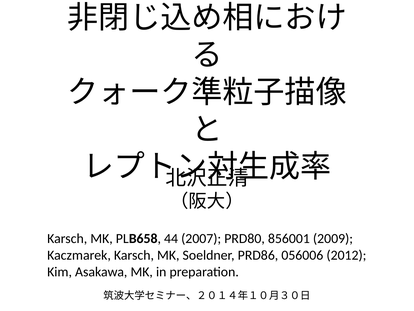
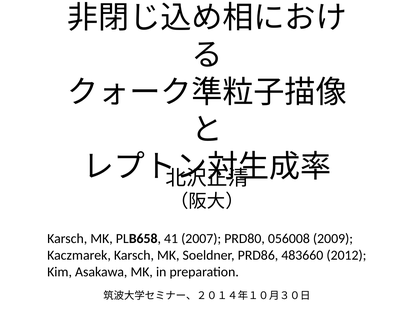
44: 44 -> 41 (171, 238)
856001: 856001 -> 056008 (289, 238)
056006: 056006 -> 483660 (302, 255)
